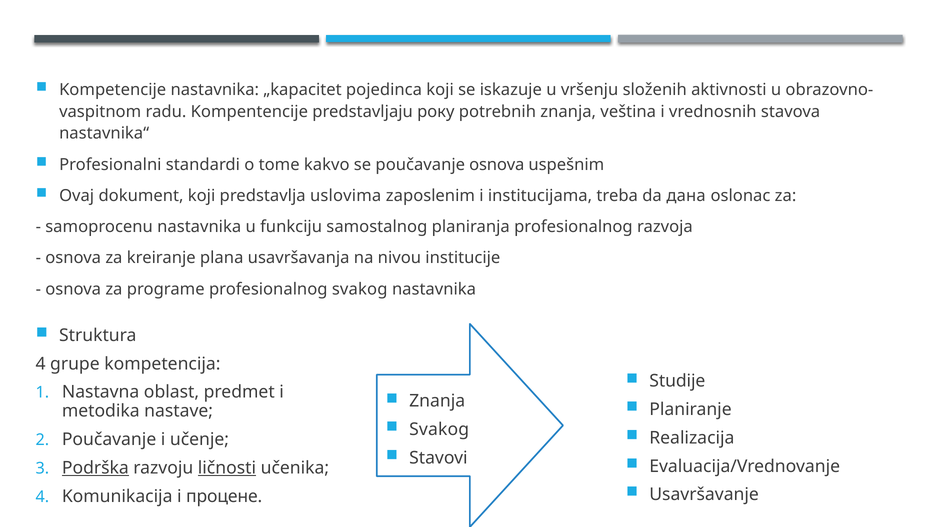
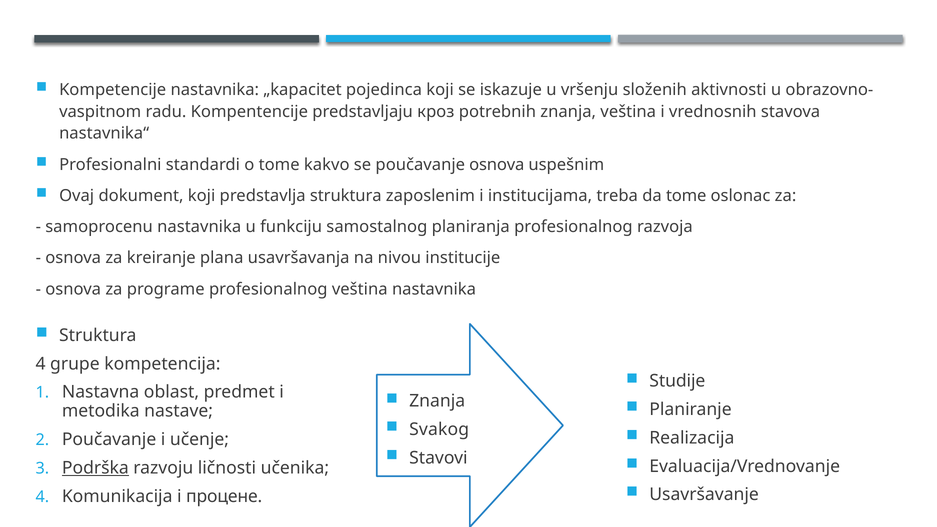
року: року -> кроз (436, 112)
predstavlja uslovima: uslovima -> struktura (346, 196)
da дана: дана -> tome (686, 196)
profesionalnog svakog: svakog -> veština (360, 289)
ličnosti underline: present -> none (227, 468)
